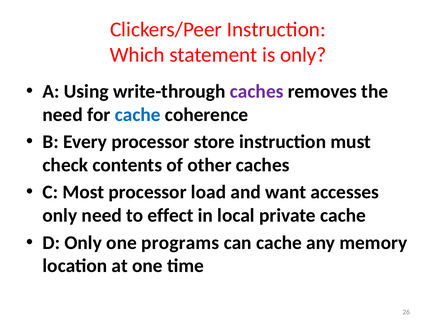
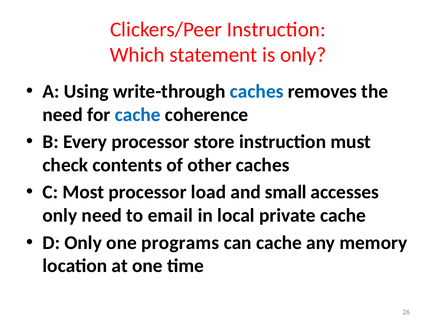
caches colour: purple -> blue (257, 91)
want: want -> small (286, 192)
effect: effect -> email (170, 216)
